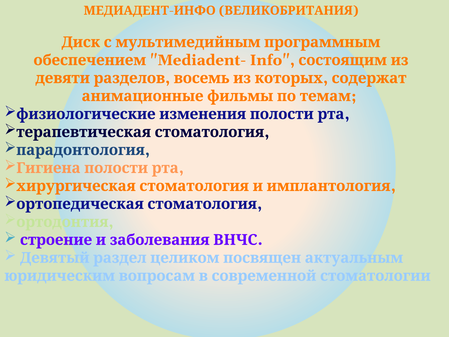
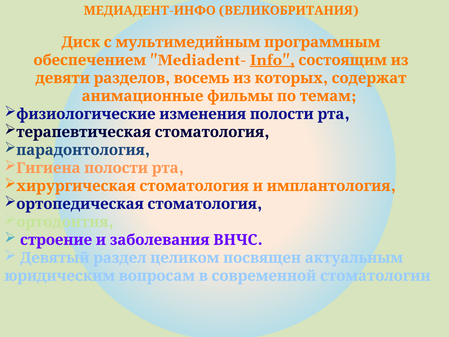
Info underline: none -> present (272, 60)
